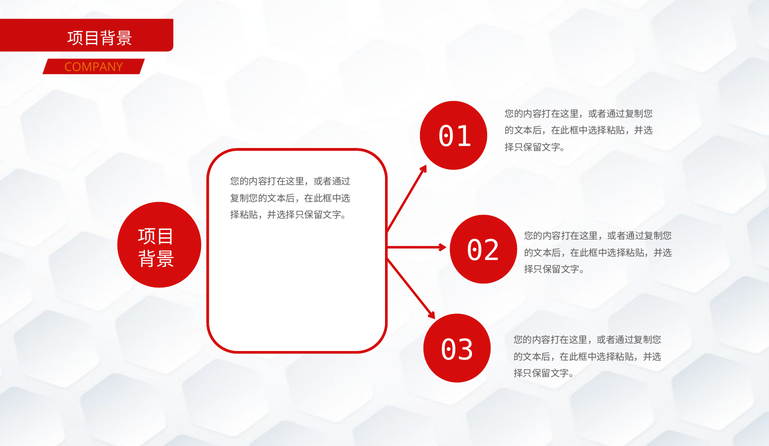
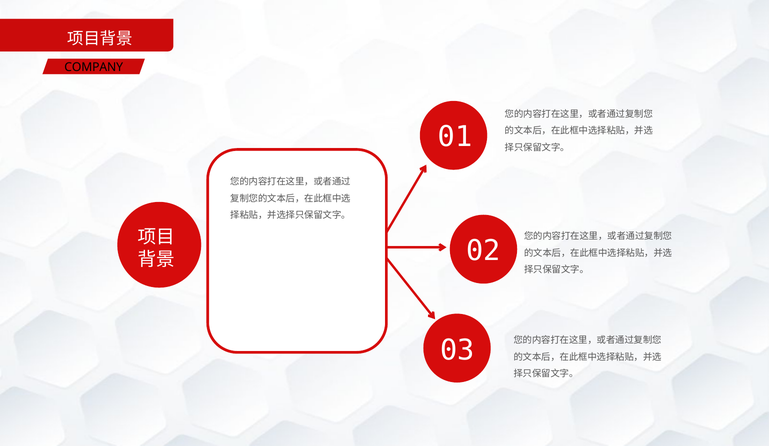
COMPANY colour: orange -> black (94, 67)
